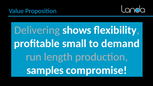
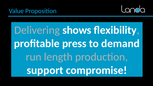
small: small -> press (74, 44)
samples: samples -> support (45, 70)
